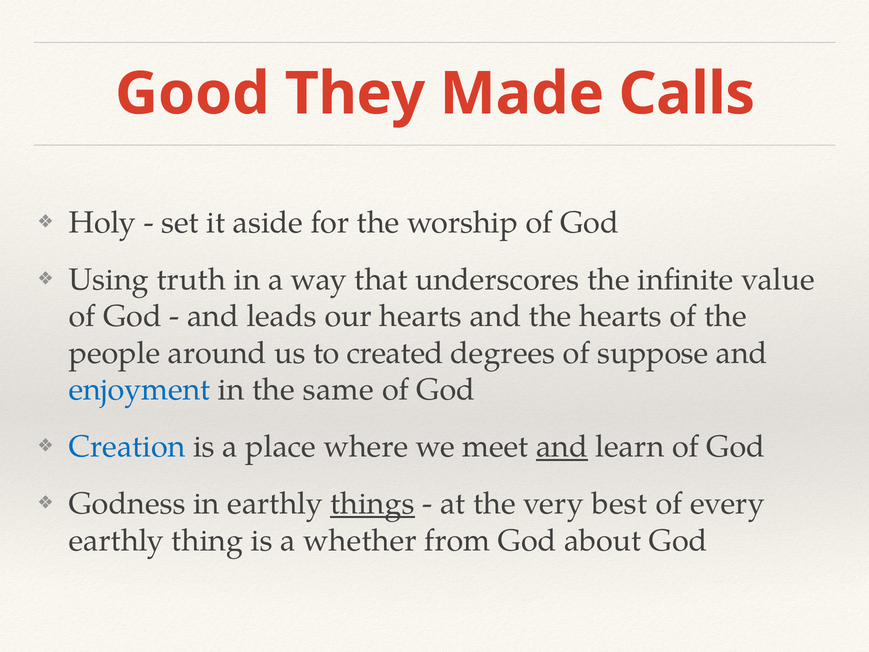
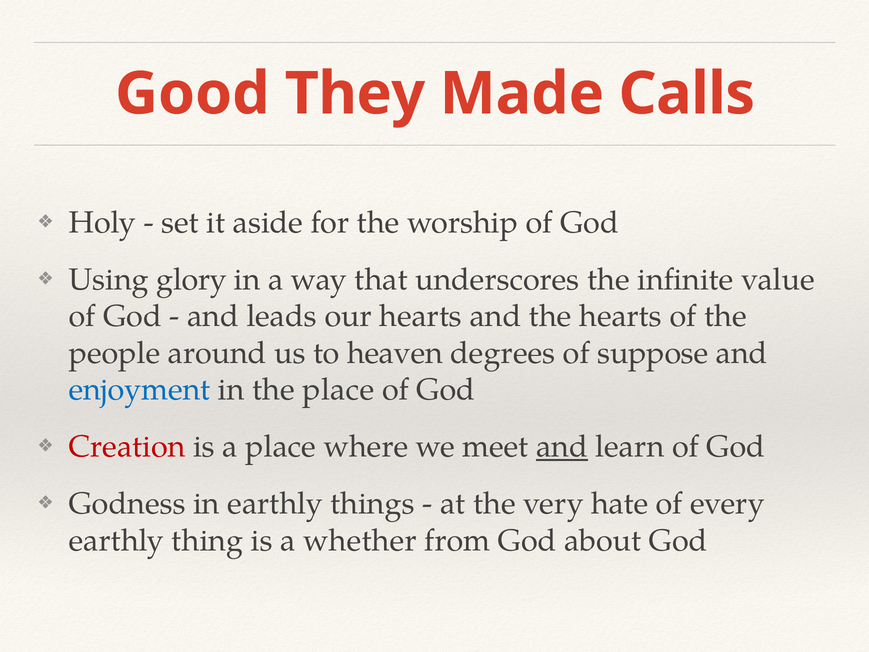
truth: truth -> glory (192, 280)
created: created -> heaven (395, 353)
the same: same -> place (338, 390)
Creation colour: blue -> red (127, 447)
things underline: present -> none (372, 504)
best: best -> hate (620, 504)
